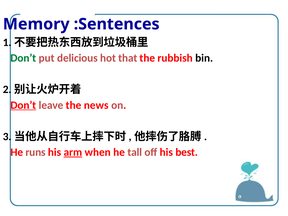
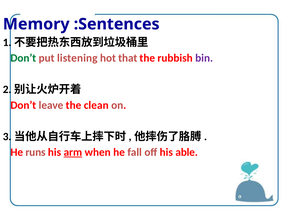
delicious: delicious -> listening (77, 58)
bin colour: black -> purple (204, 58)
Don’t underline: present -> none (23, 105)
news: news -> clean (96, 105)
tall: tall -> fall (135, 152)
best: best -> able (187, 152)
